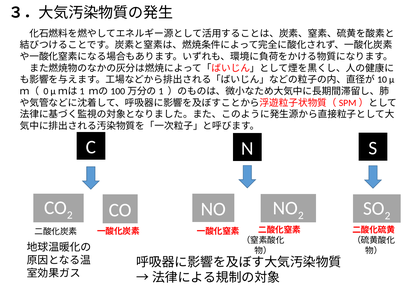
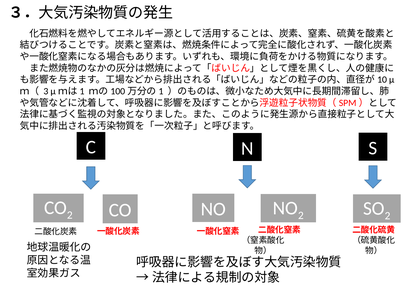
0: 0 -> 3 (46, 91)
